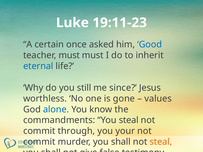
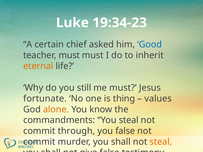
19:11-23: 19:11-23 -> 19:34-23 (120, 23)
once: once -> chief (76, 45)
eternal colour: blue -> orange (38, 66)
me since: since -> must (123, 88)
worthless: worthless -> fortunate (45, 99)
gone: gone -> thing (124, 99)
alone colour: blue -> orange (56, 110)
you your: your -> false (125, 131)
